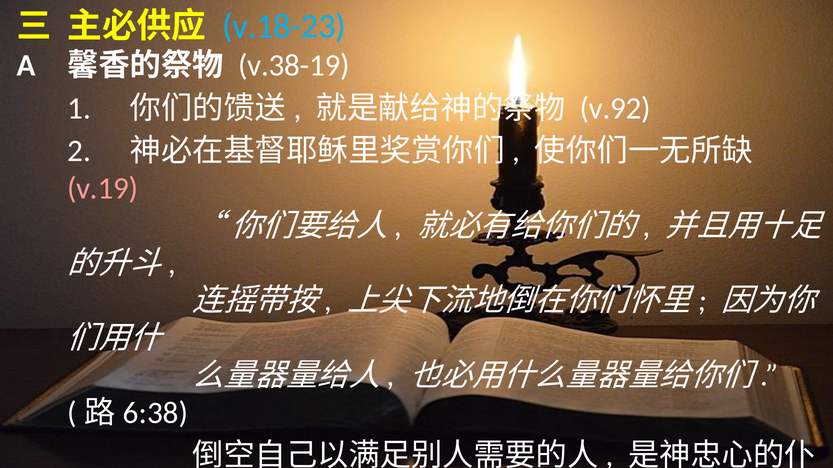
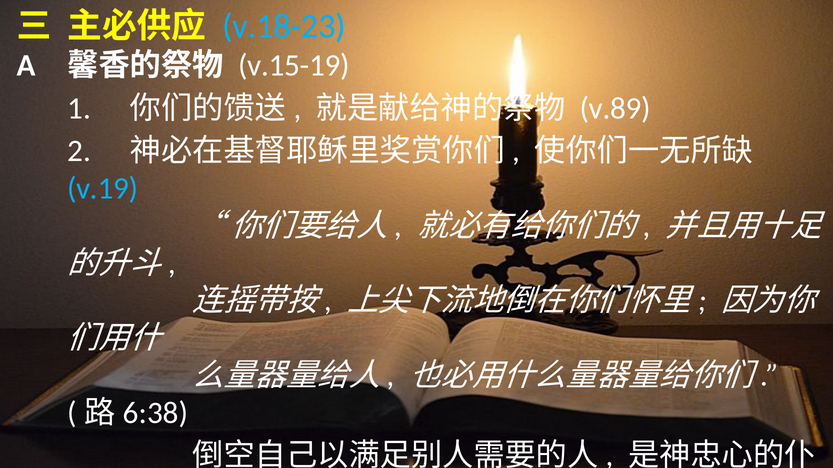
v.38-19: v.38-19 -> v.15-19 (294, 66)
v.92: v.92 -> v.89 (615, 108)
v.19 colour: pink -> light blue (103, 189)
